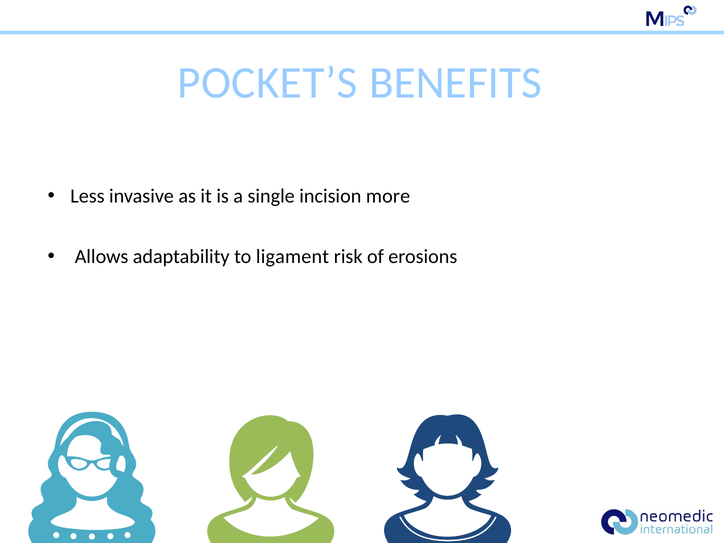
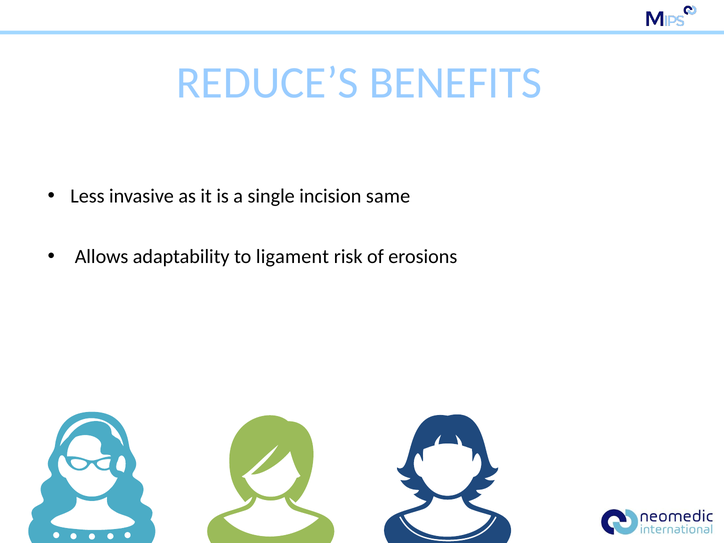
POCKET’S: POCKET’S -> REDUCE’S (268, 83)
more: more -> same (388, 196)
